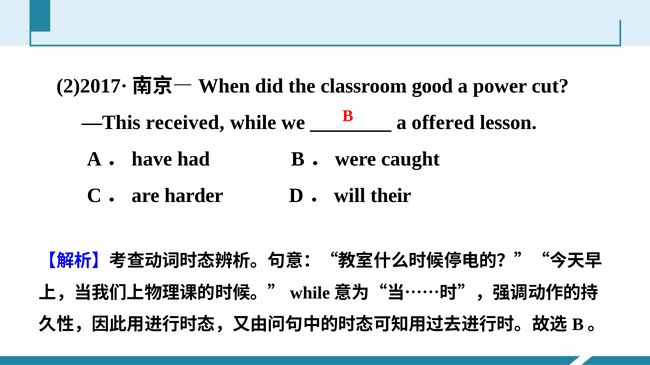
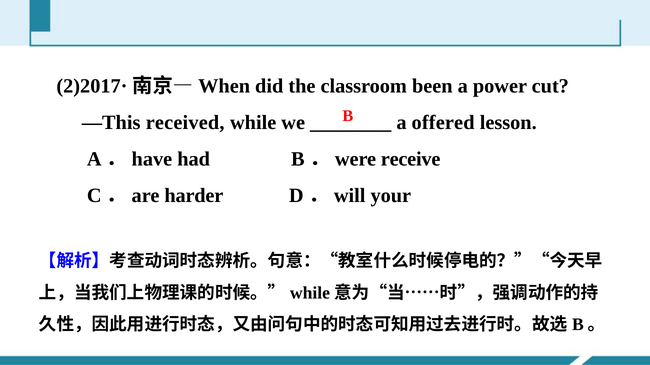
good: good -> been (432, 86)
caught: caught -> receive (411, 159)
their: their -> your (391, 196)
